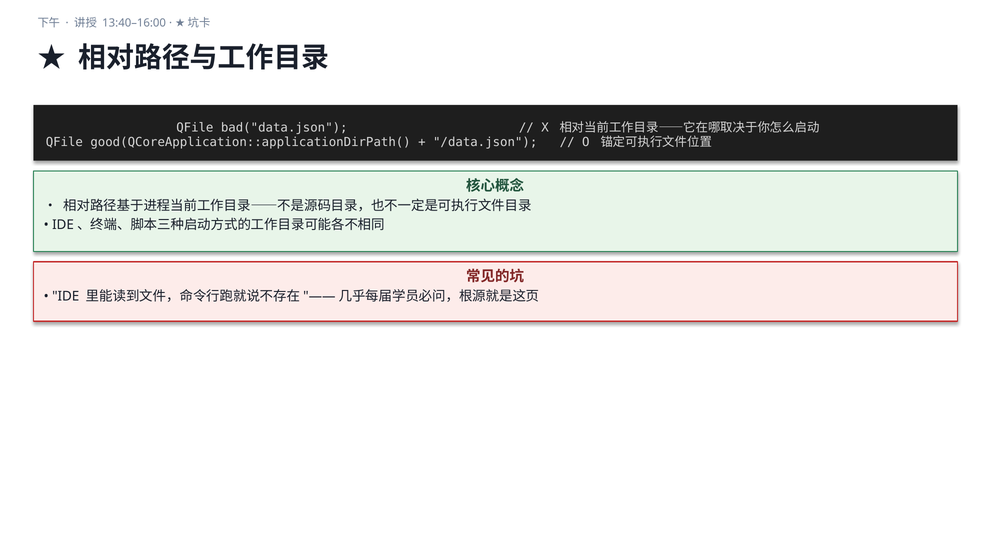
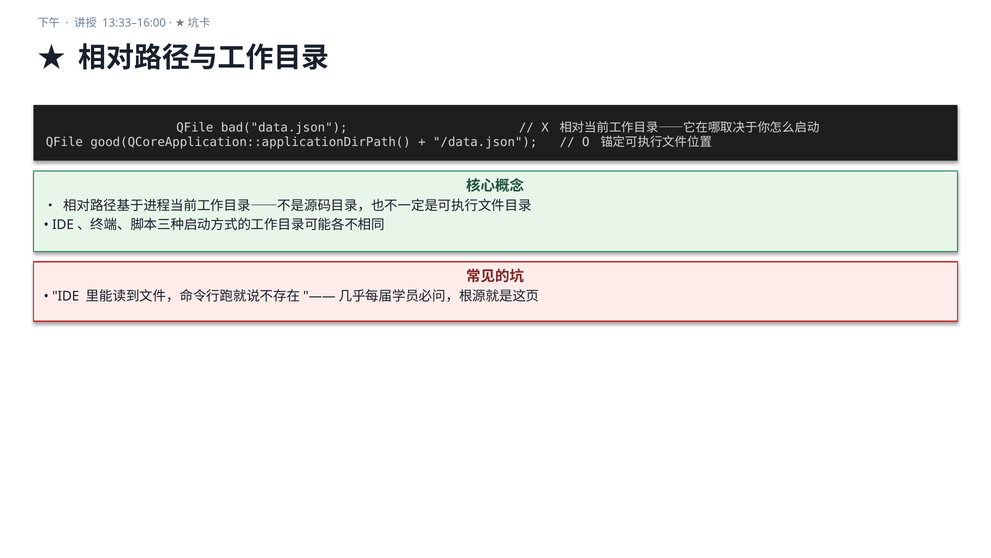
13:40–16:00: 13:40–16:00 -> 13:33–16:00 (134, 23)
